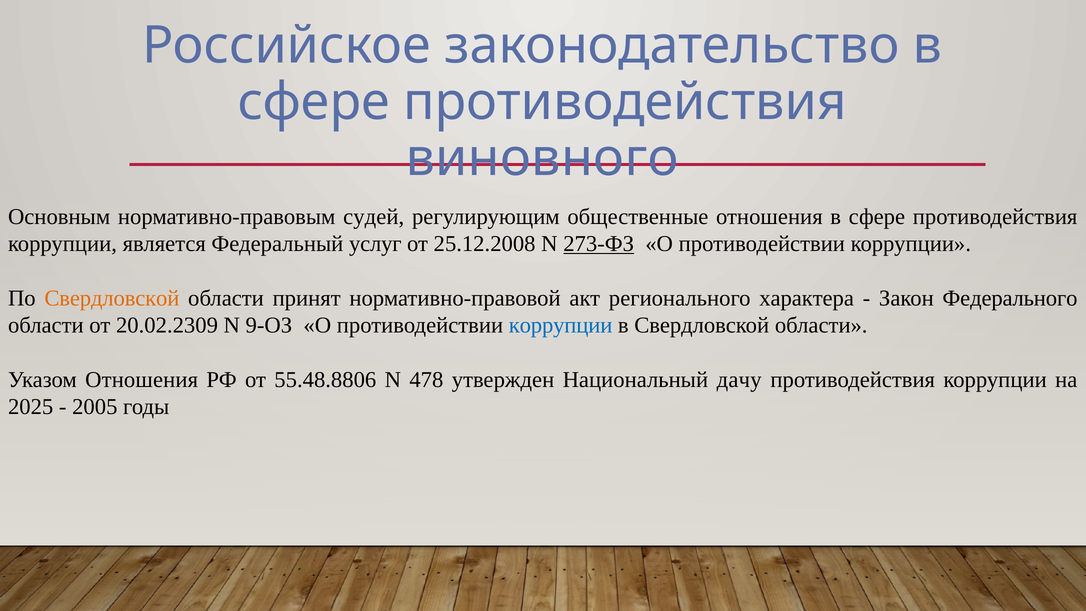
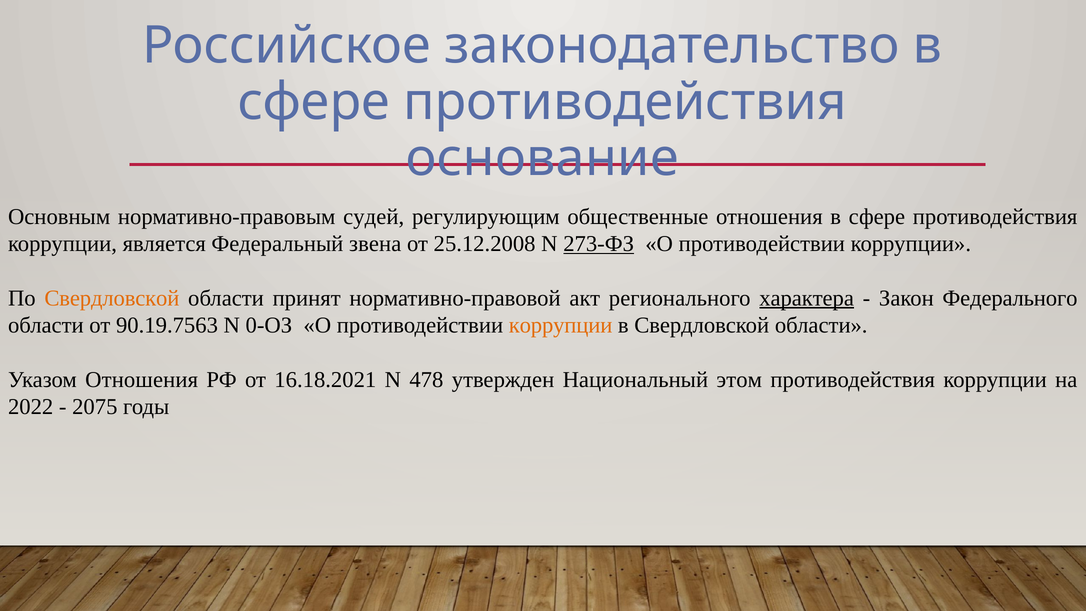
виновного: виновного -> основание (542, 158)
услуг: услуг -> звена (375, 244)
характера underline: none -> present (807, 298)
20.02.2309: 20.02.2309 -> 90.19.7563 (167, 325)
9-ОЗ: 9-ОЗ -> 0-ОЗ (269, 325)
коррупции colour: blue -> orange (561, 325)
55.48.8806: 55.48.8806 -> 16.18.2021 (325, 380)
дачу: дачу -> этом (739, 380)
2025: 2025 -> 2022 (31, 407)
2005: 2005 -> 2075 (95, 407)
